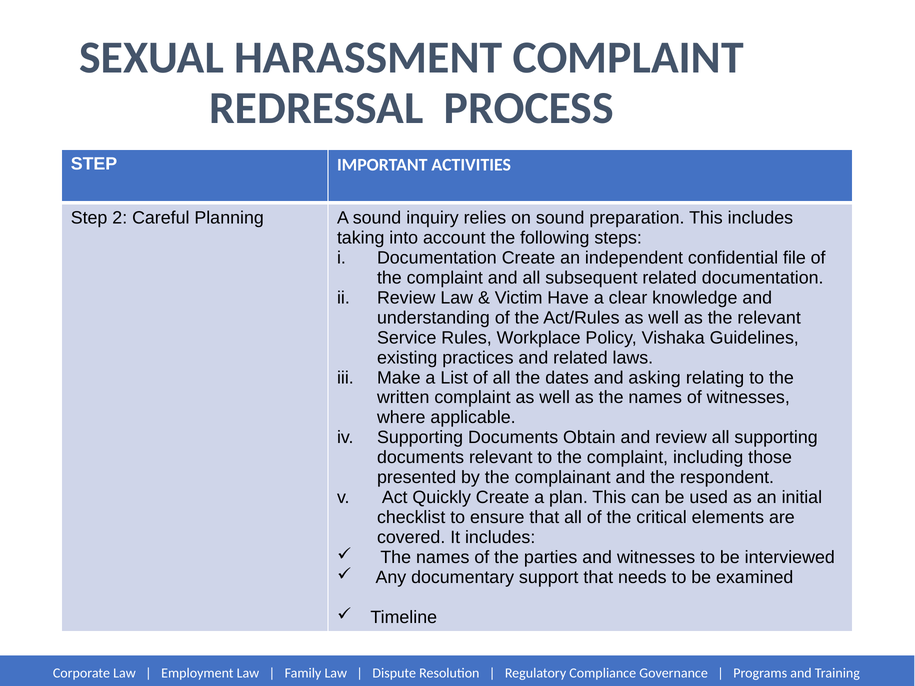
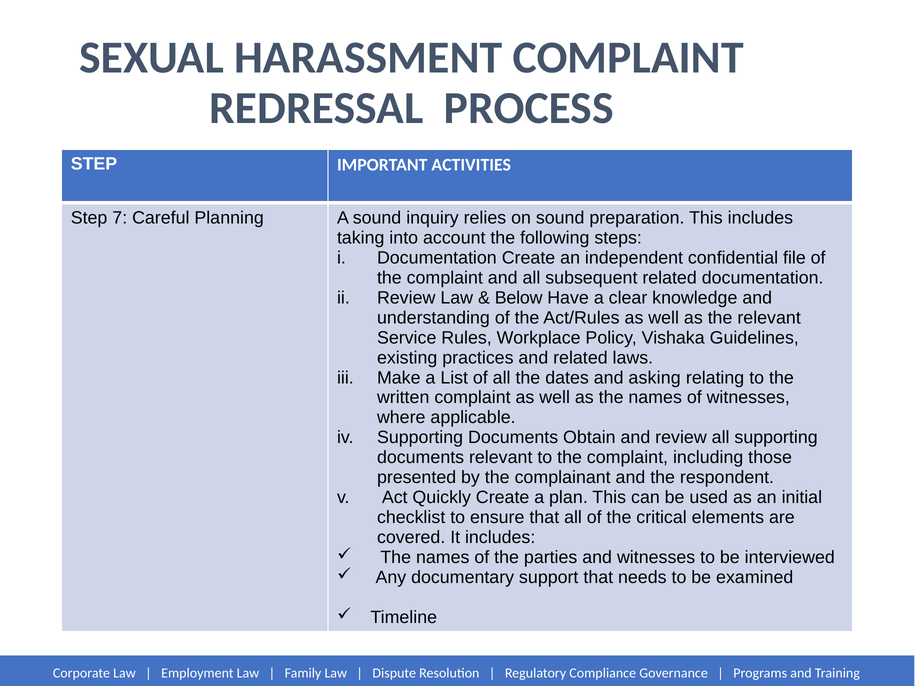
2: 2 -> 7 (120, 218)
Victim: Victim -> Below (519, 298)
